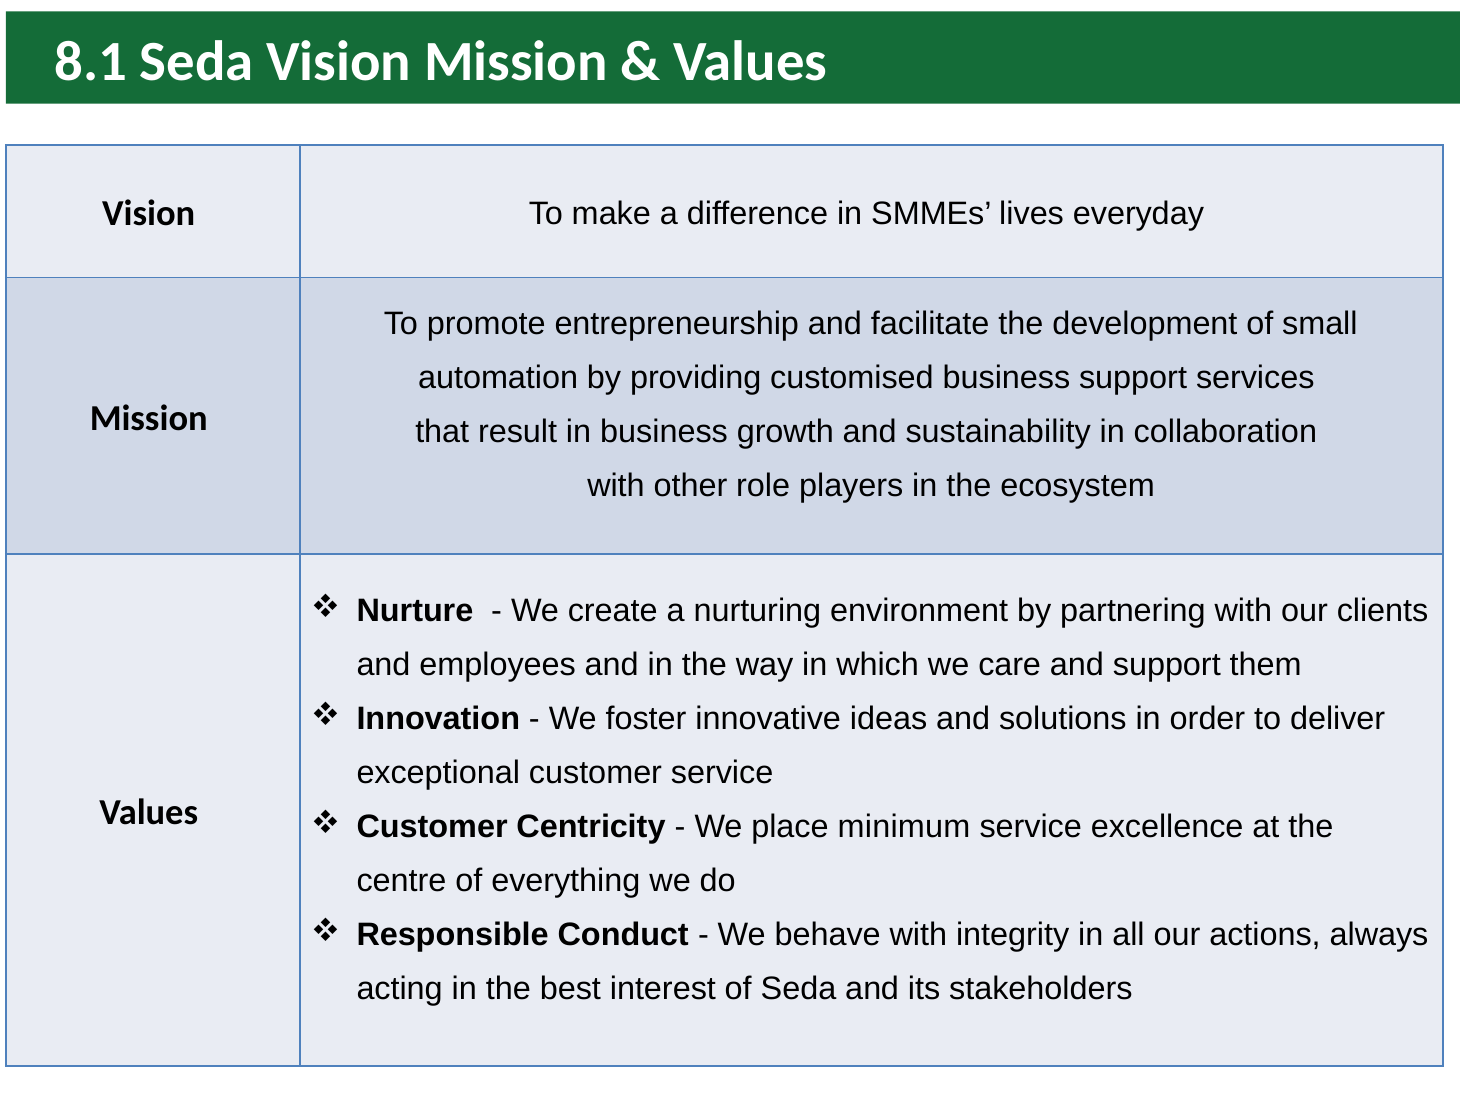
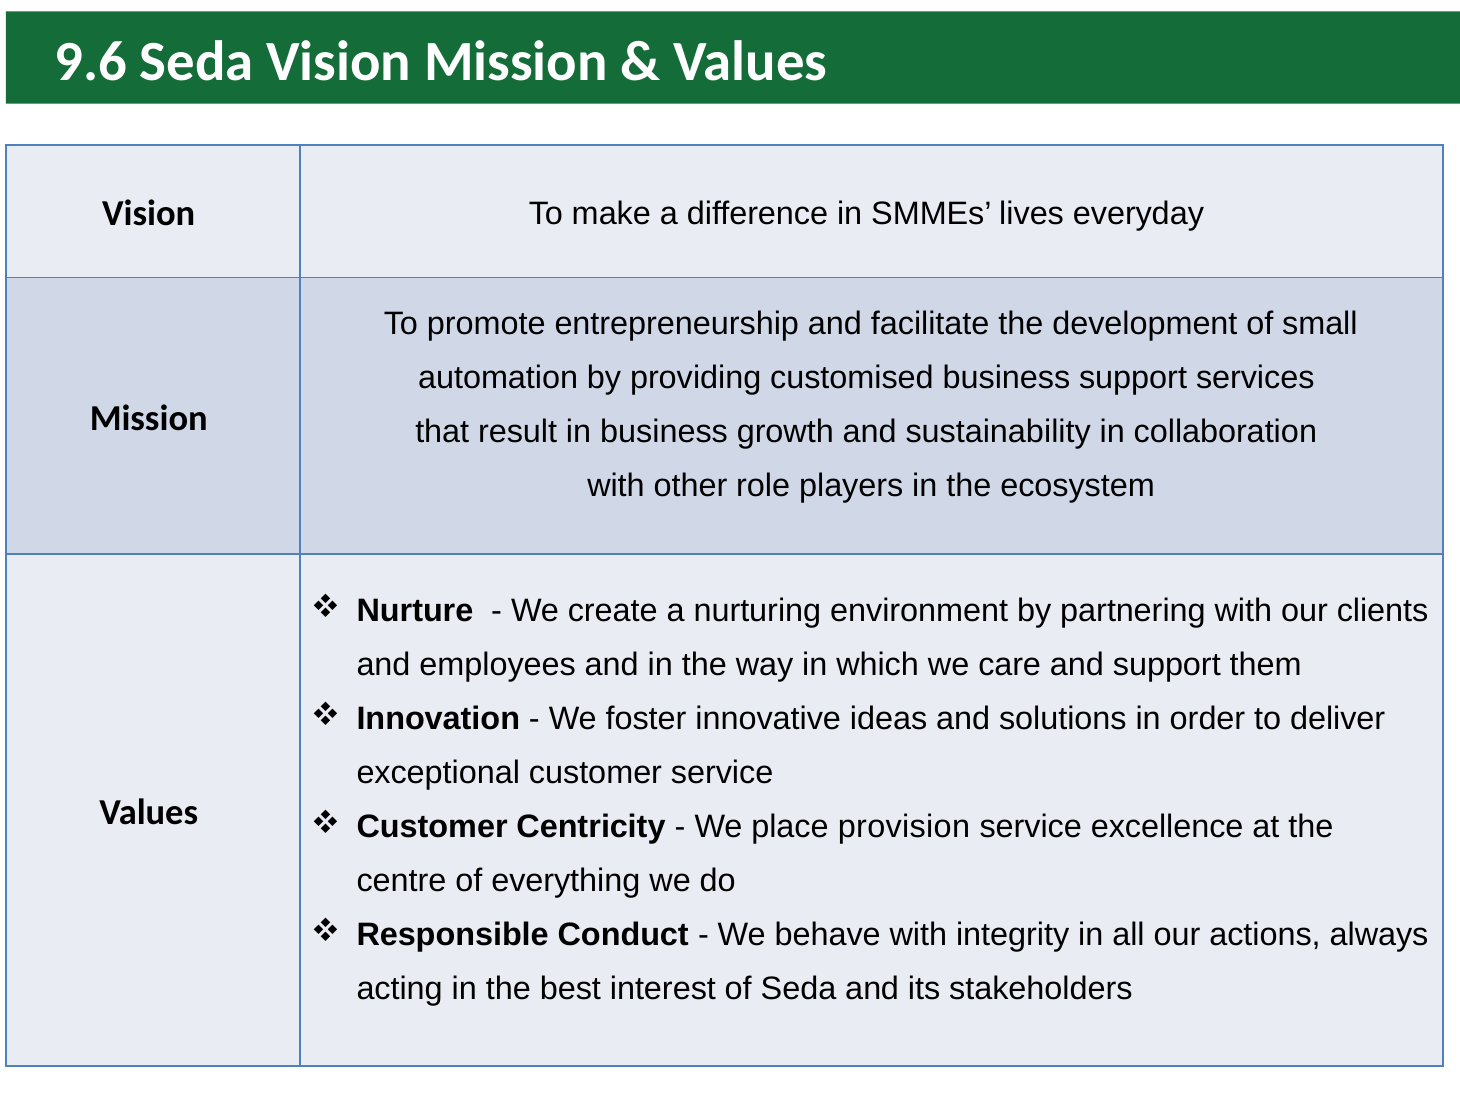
8.1: 8.1 -> 9.6 (91, 61)
minimum: minimum -> provision (904, 827)
